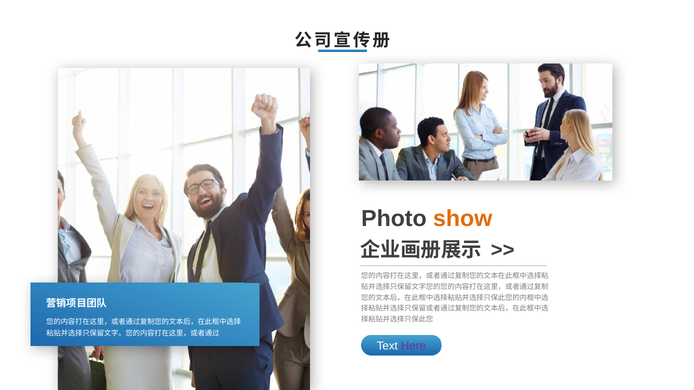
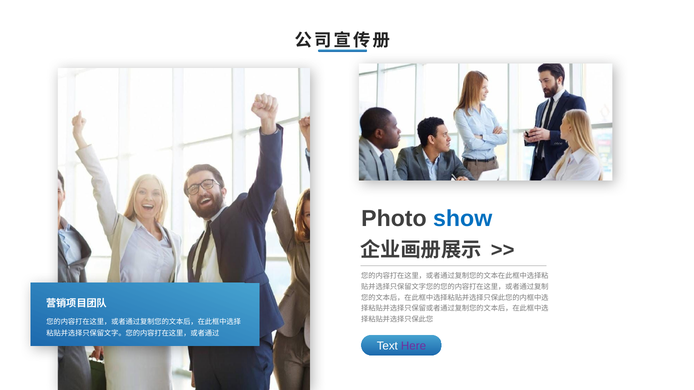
show colour: orange -> blue (463, 219)
